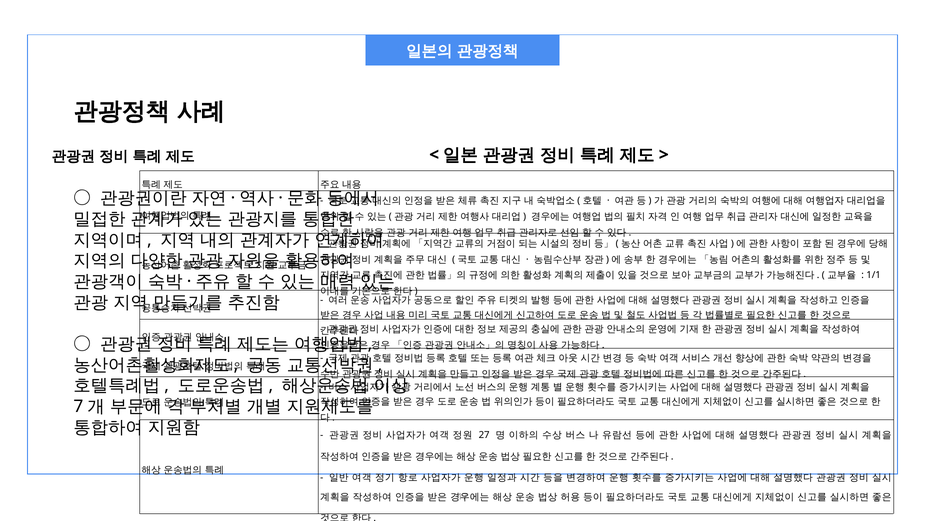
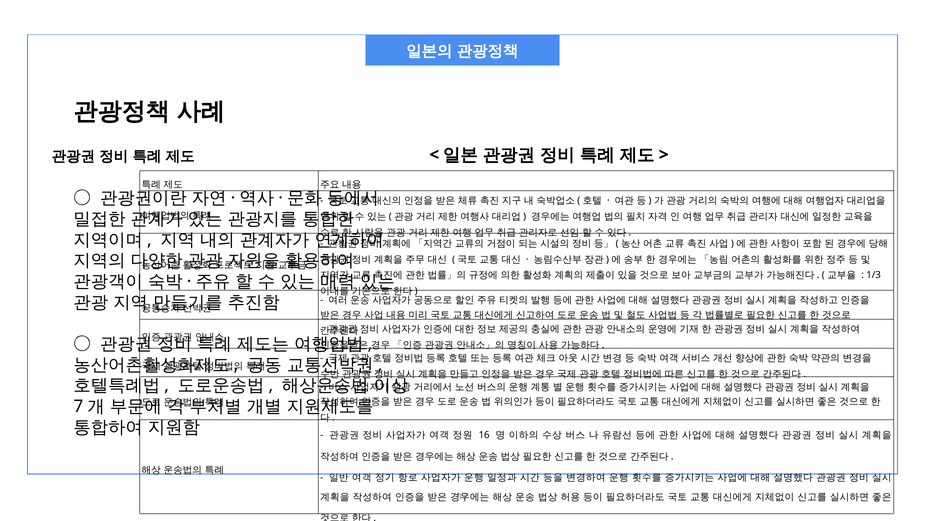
1/1: 1/1 -> 1/3 (874, 275)
27: 27 -> 16 (484, 435)
